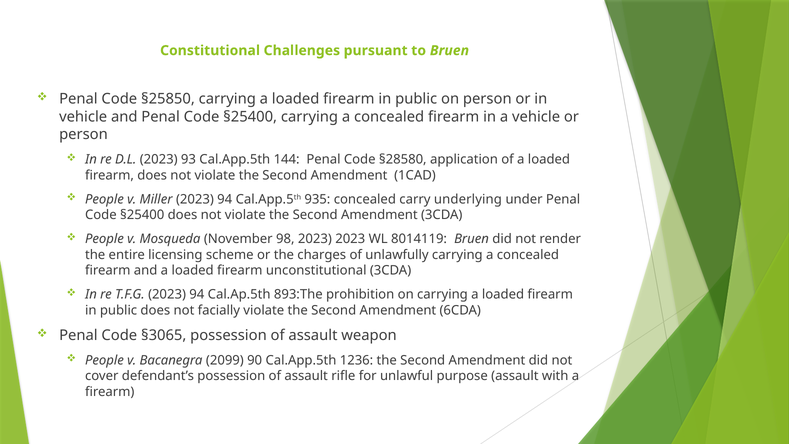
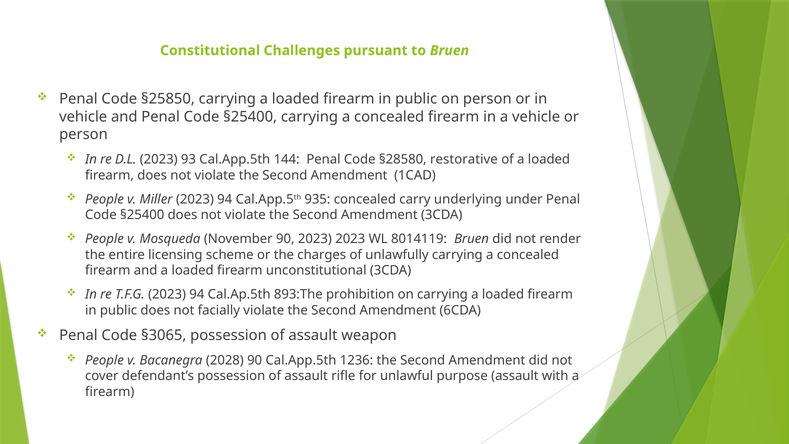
application: application -> restorative (464, 159)
November 98: 98 -> 90 (285, 239)
2099: 2099 -> 2028 (225, 360)
